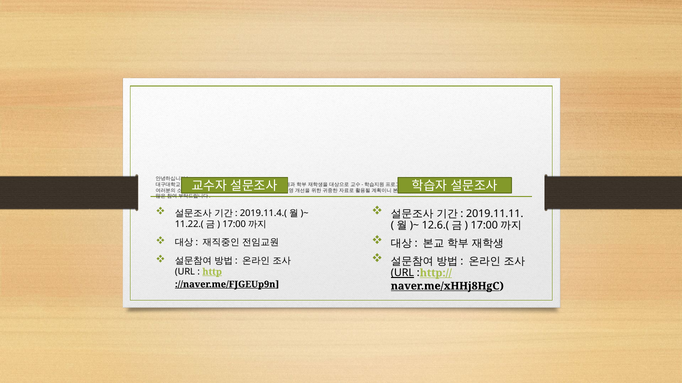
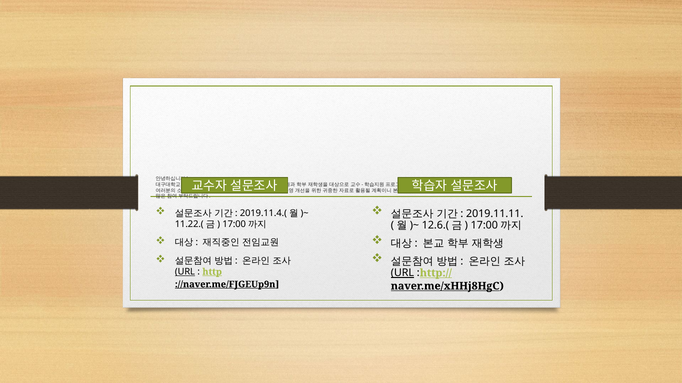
URL underline: none -> present (185, 272)
